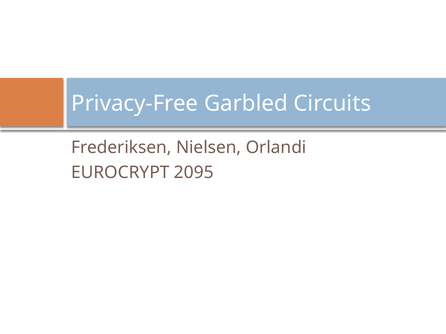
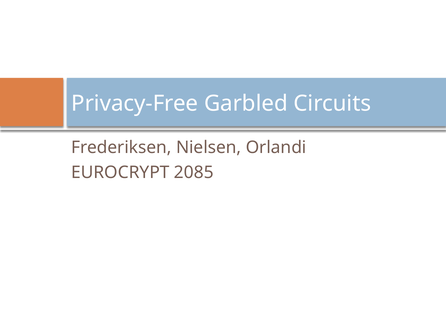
2095: 2095 -> 2085 (194, 173)
